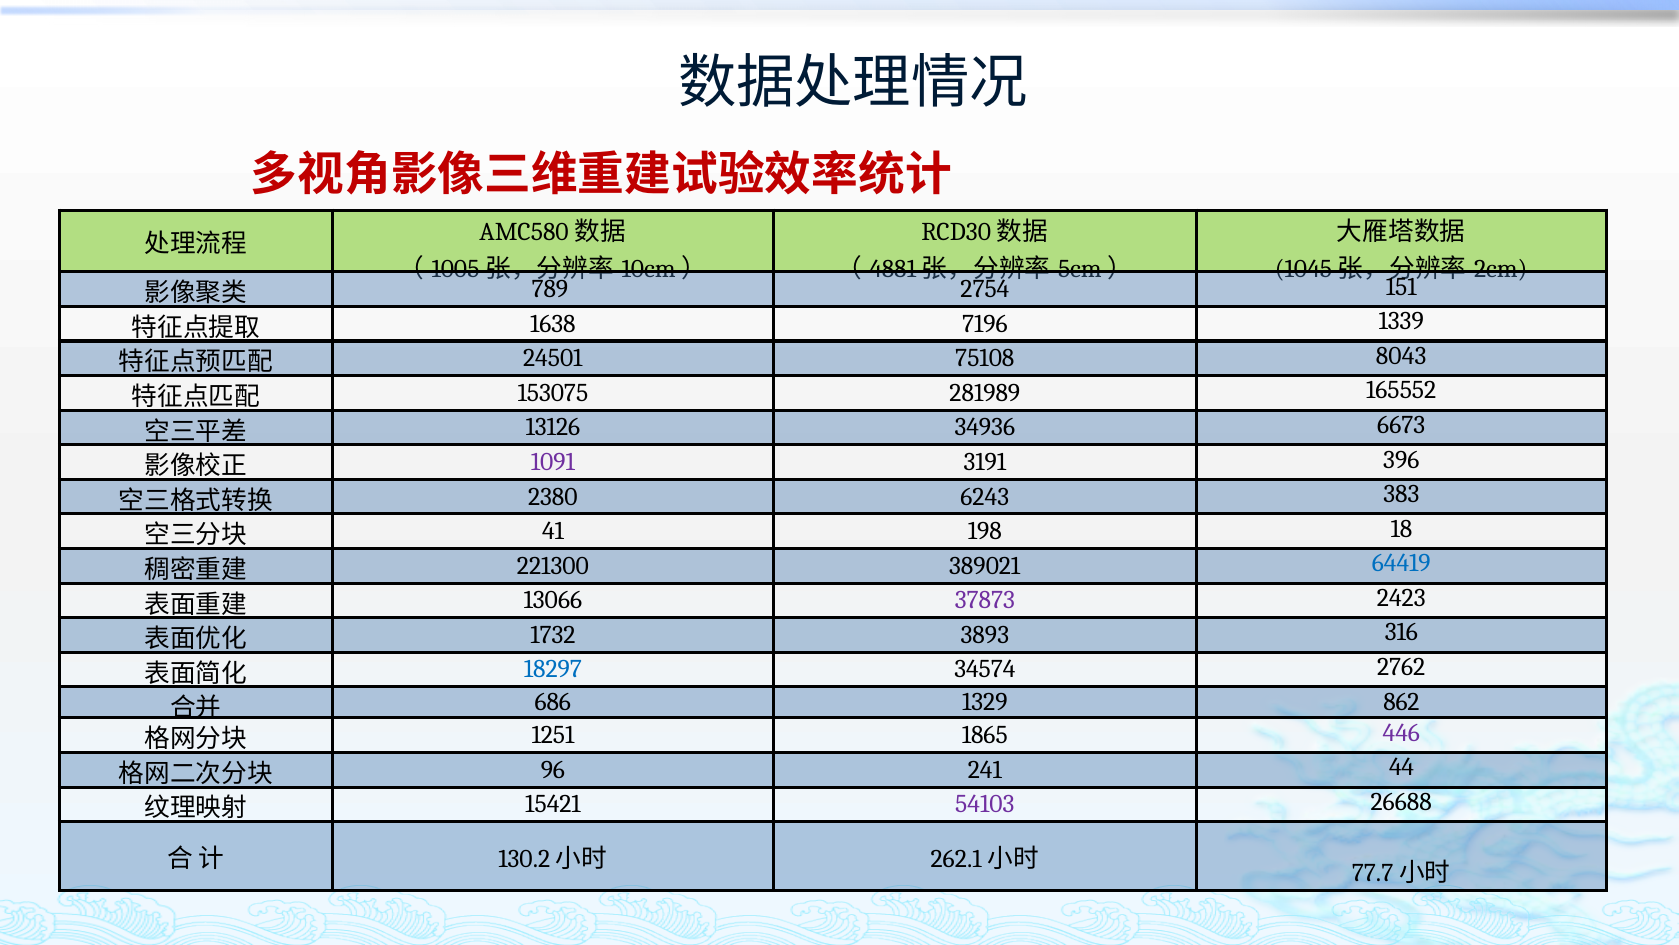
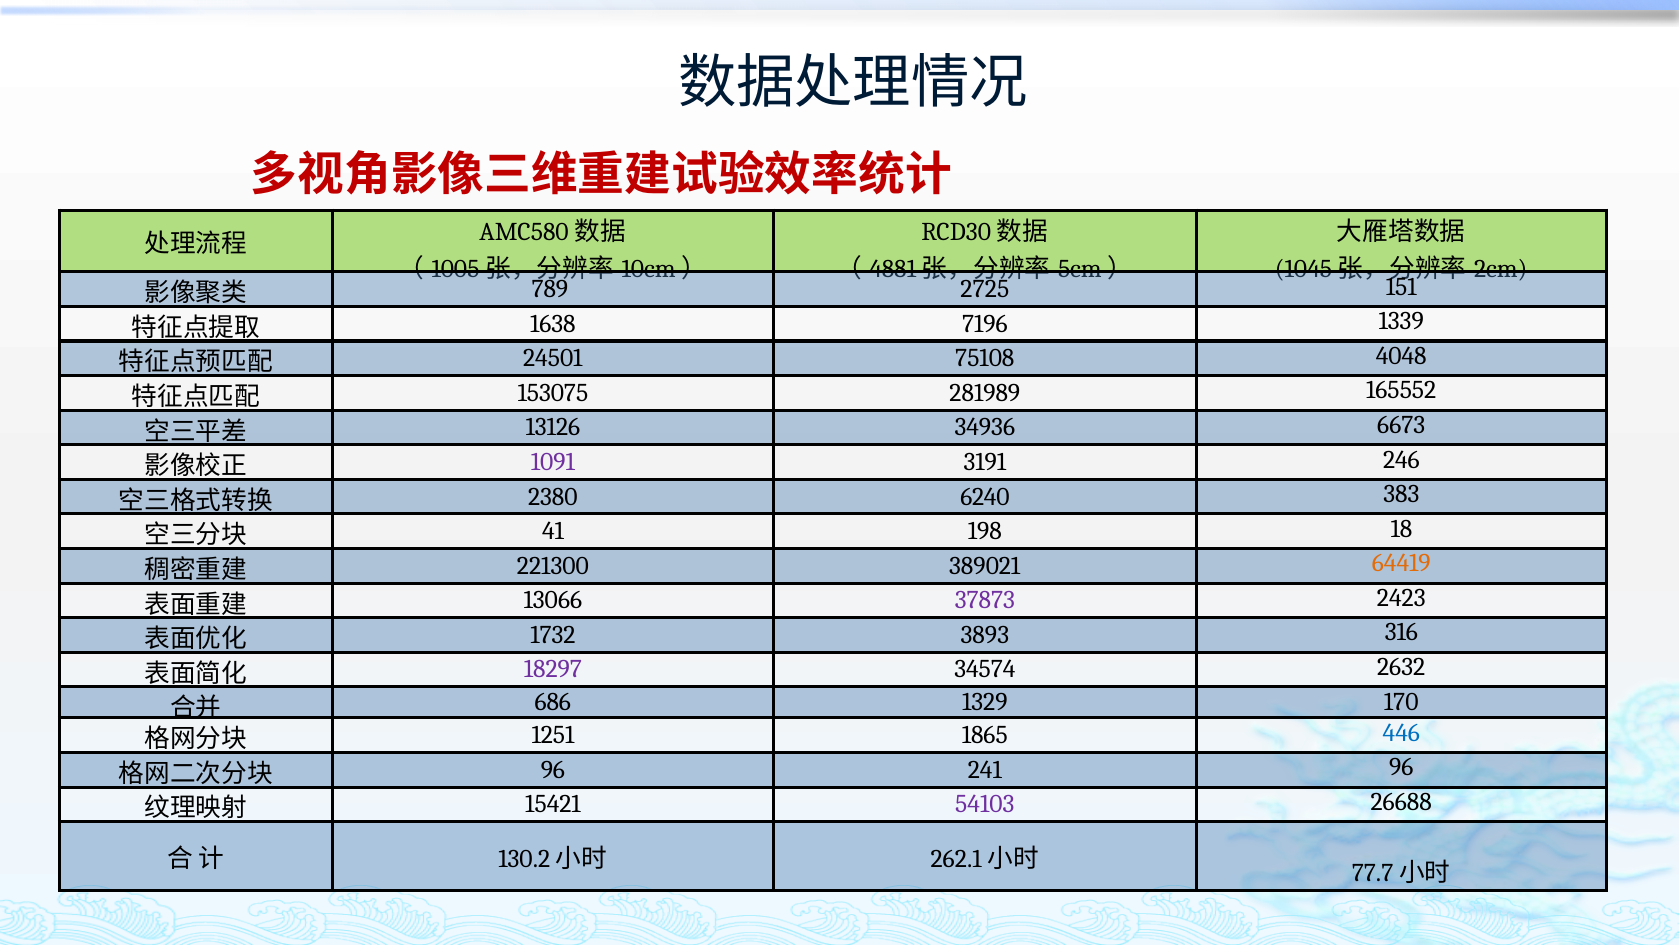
2754: 2754 -> 2725 (985, 289)
8043: 8043 -> 4048 (1401, 356)
396: 396 -> 246 (1401, 459)
6243: 6243 -> 6240 (985, 496)
64419 colour: blue -> orange (1401, 563)
18297 colour: blue -> purple (553, 669)
2762: 2762 -> 2632 (1401, 667)
862: 862 -> 170 (1401, 701)
446 colour: purple -> blue (1401, 732)
241 44: 44 -> 96 (1401, 767)
